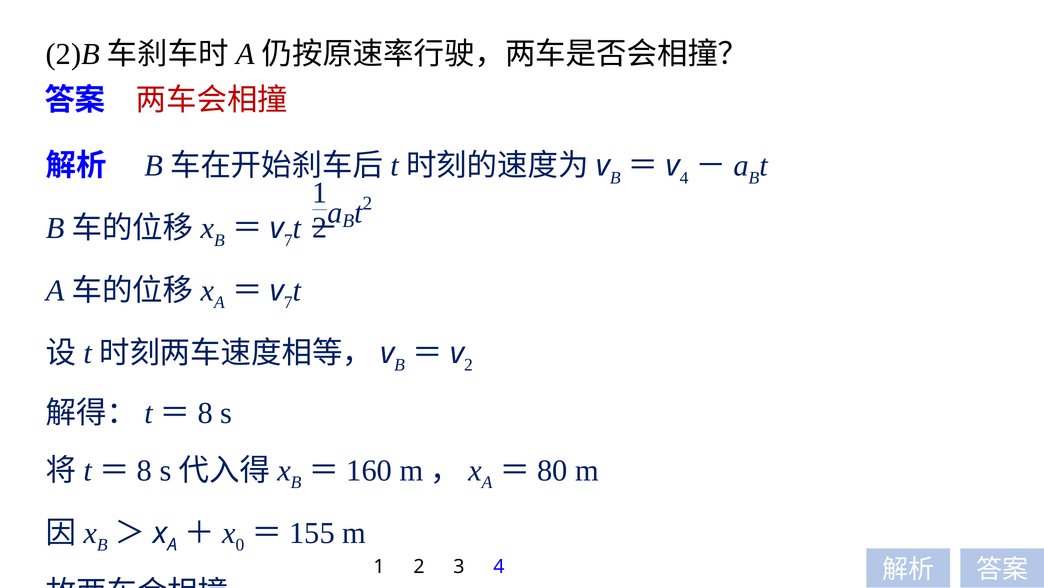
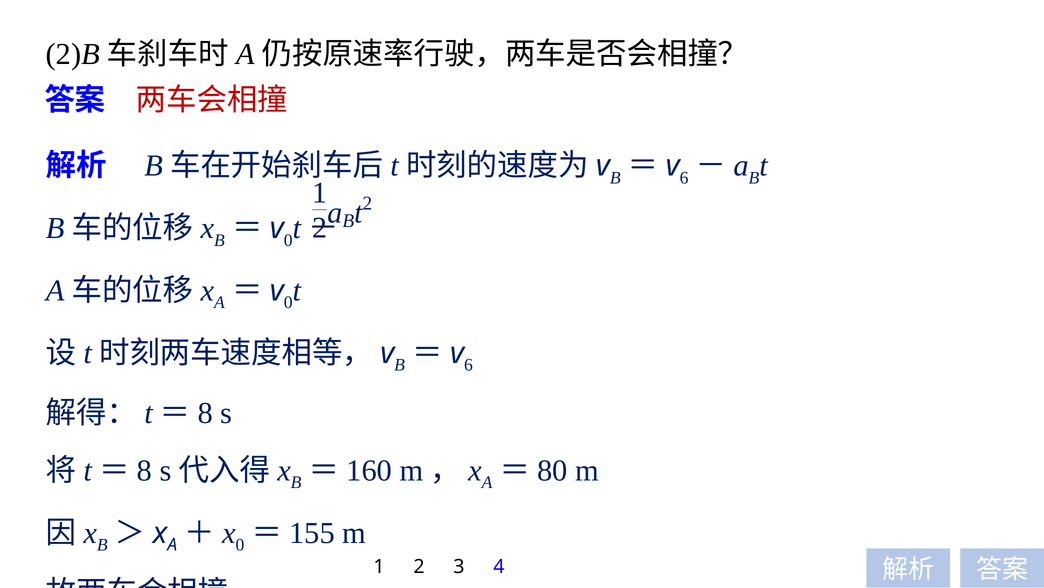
4: 4 -> 6 (684, 178)
7: 7 -> 0 (288, 240)
7: 7 -> 0 (288, 302)
2: 2 -> 6 (468, 365)
